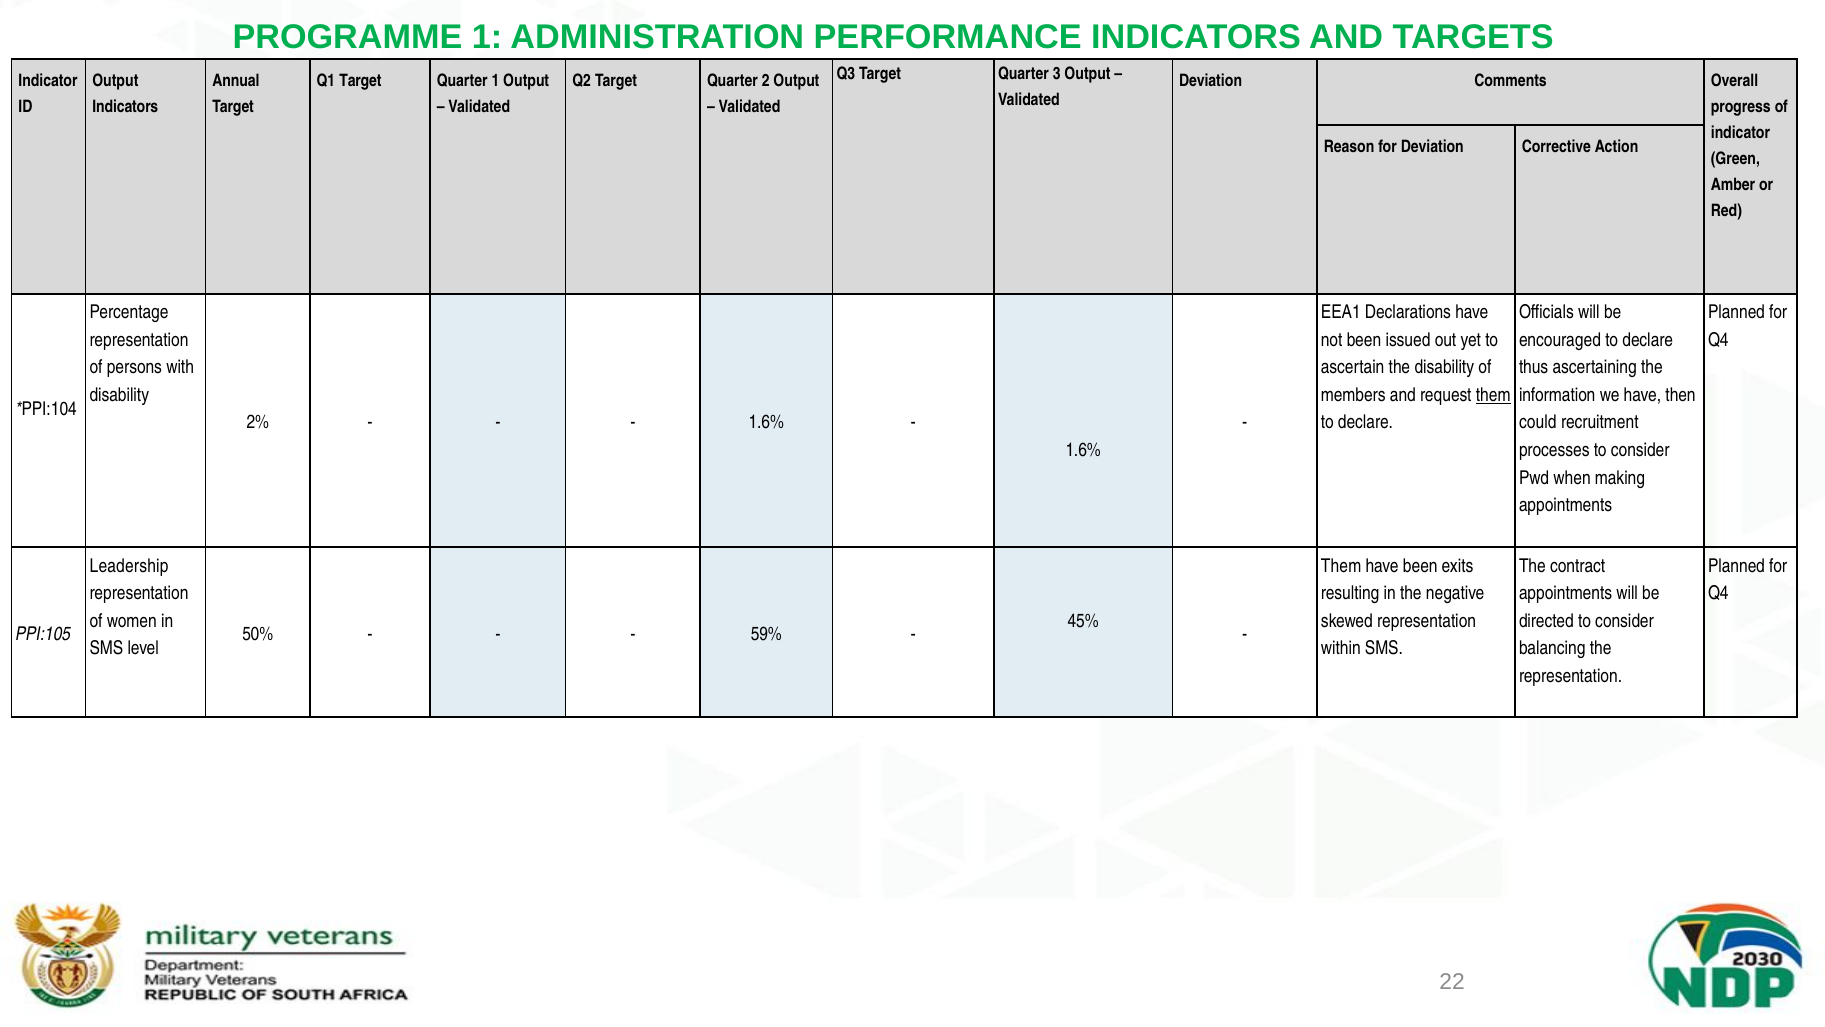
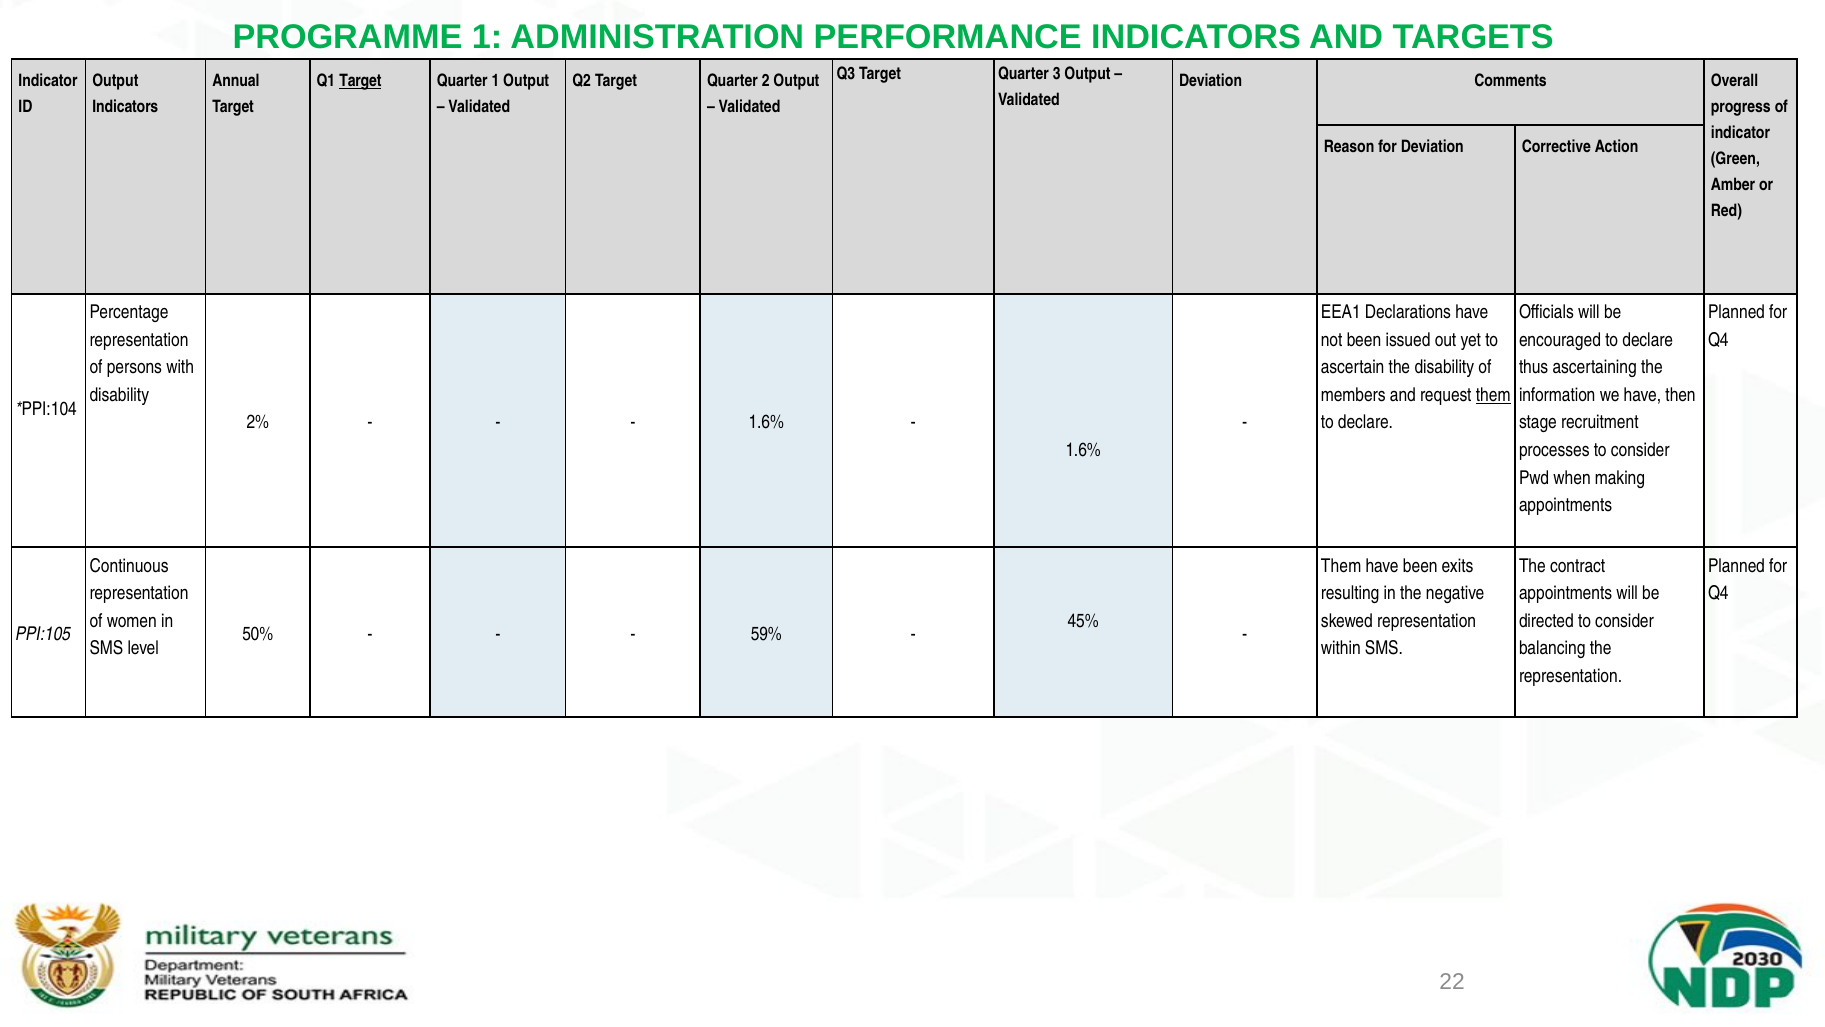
Target underline: none -> present (360, 81)
could: could -> stage (1538, 423)
Leadership: Leadership -> Continuous (129, 566)
